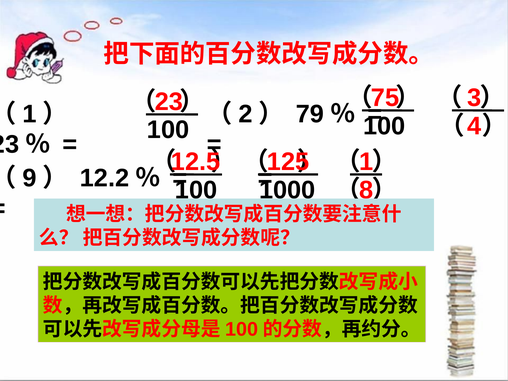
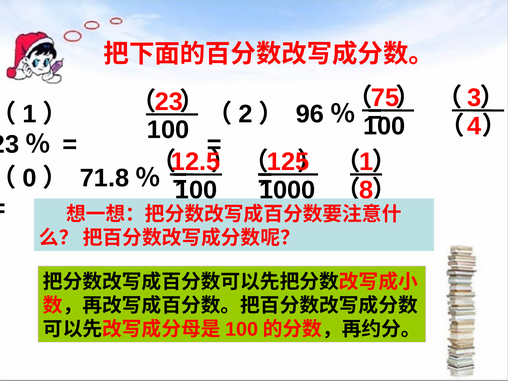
79: 79 -> 96 (310, 114)
9: 9 -> 0 (30, 178)
12.2: 12.2 -> 71.8 (105, 178)
